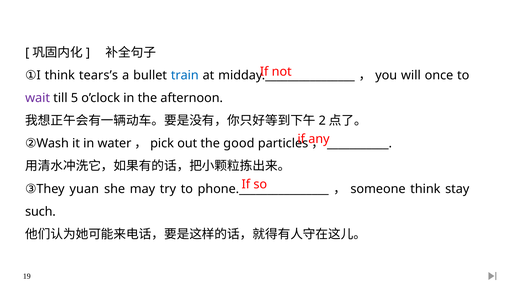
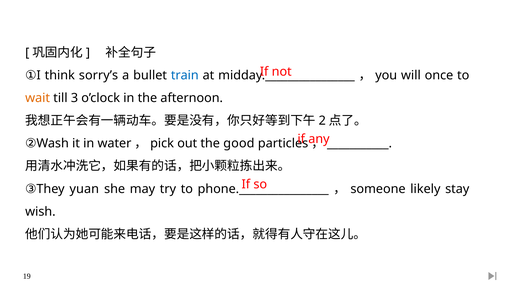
tears’s: tears’s -> sorry’s (98, 75)
wait colour: purple -> orange (38, 98)
5: 5 -> 3 (74, 98)
think: think -> likely (425, 189)
such: such -> wish (40, 212)
